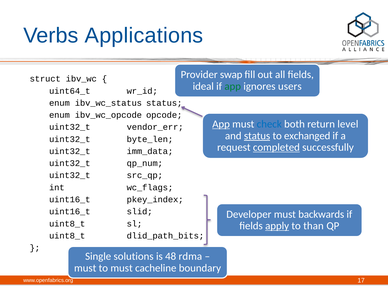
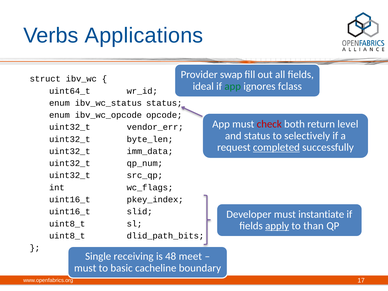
users: users -> fclass (290, 86)
App underline: present -> none (221, 124)
check colour: blue -> red (269, 124)
status underline: present -> none (257, 136)
exchanged: exchanged -> selectively (307, 136)
backwards: backwards -> instantiate (321, 214)
solutions: solutions -> receiving (134, 256)
rdma: rdma -> meet (190, 256)
to must: must -> basic (122, 268)
